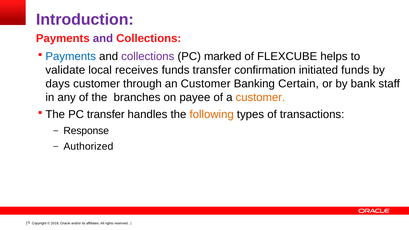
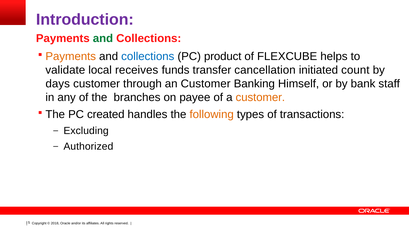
and colour: purple -> green (103, 39)
Payments colour: blue -> orange (71, 57)
collections colour: purple -> blue (148, 57)
marked: marked -> product (223, 57)
confirmation: confirmation -> cancellation (265, 70)
initiated funds: funds -> count (355, 70)
Certain: Certain -> Himself (299, 84)
PC transfer: transfer -> created (106, 115)
Response: Response -> Excluding (86, 131)
